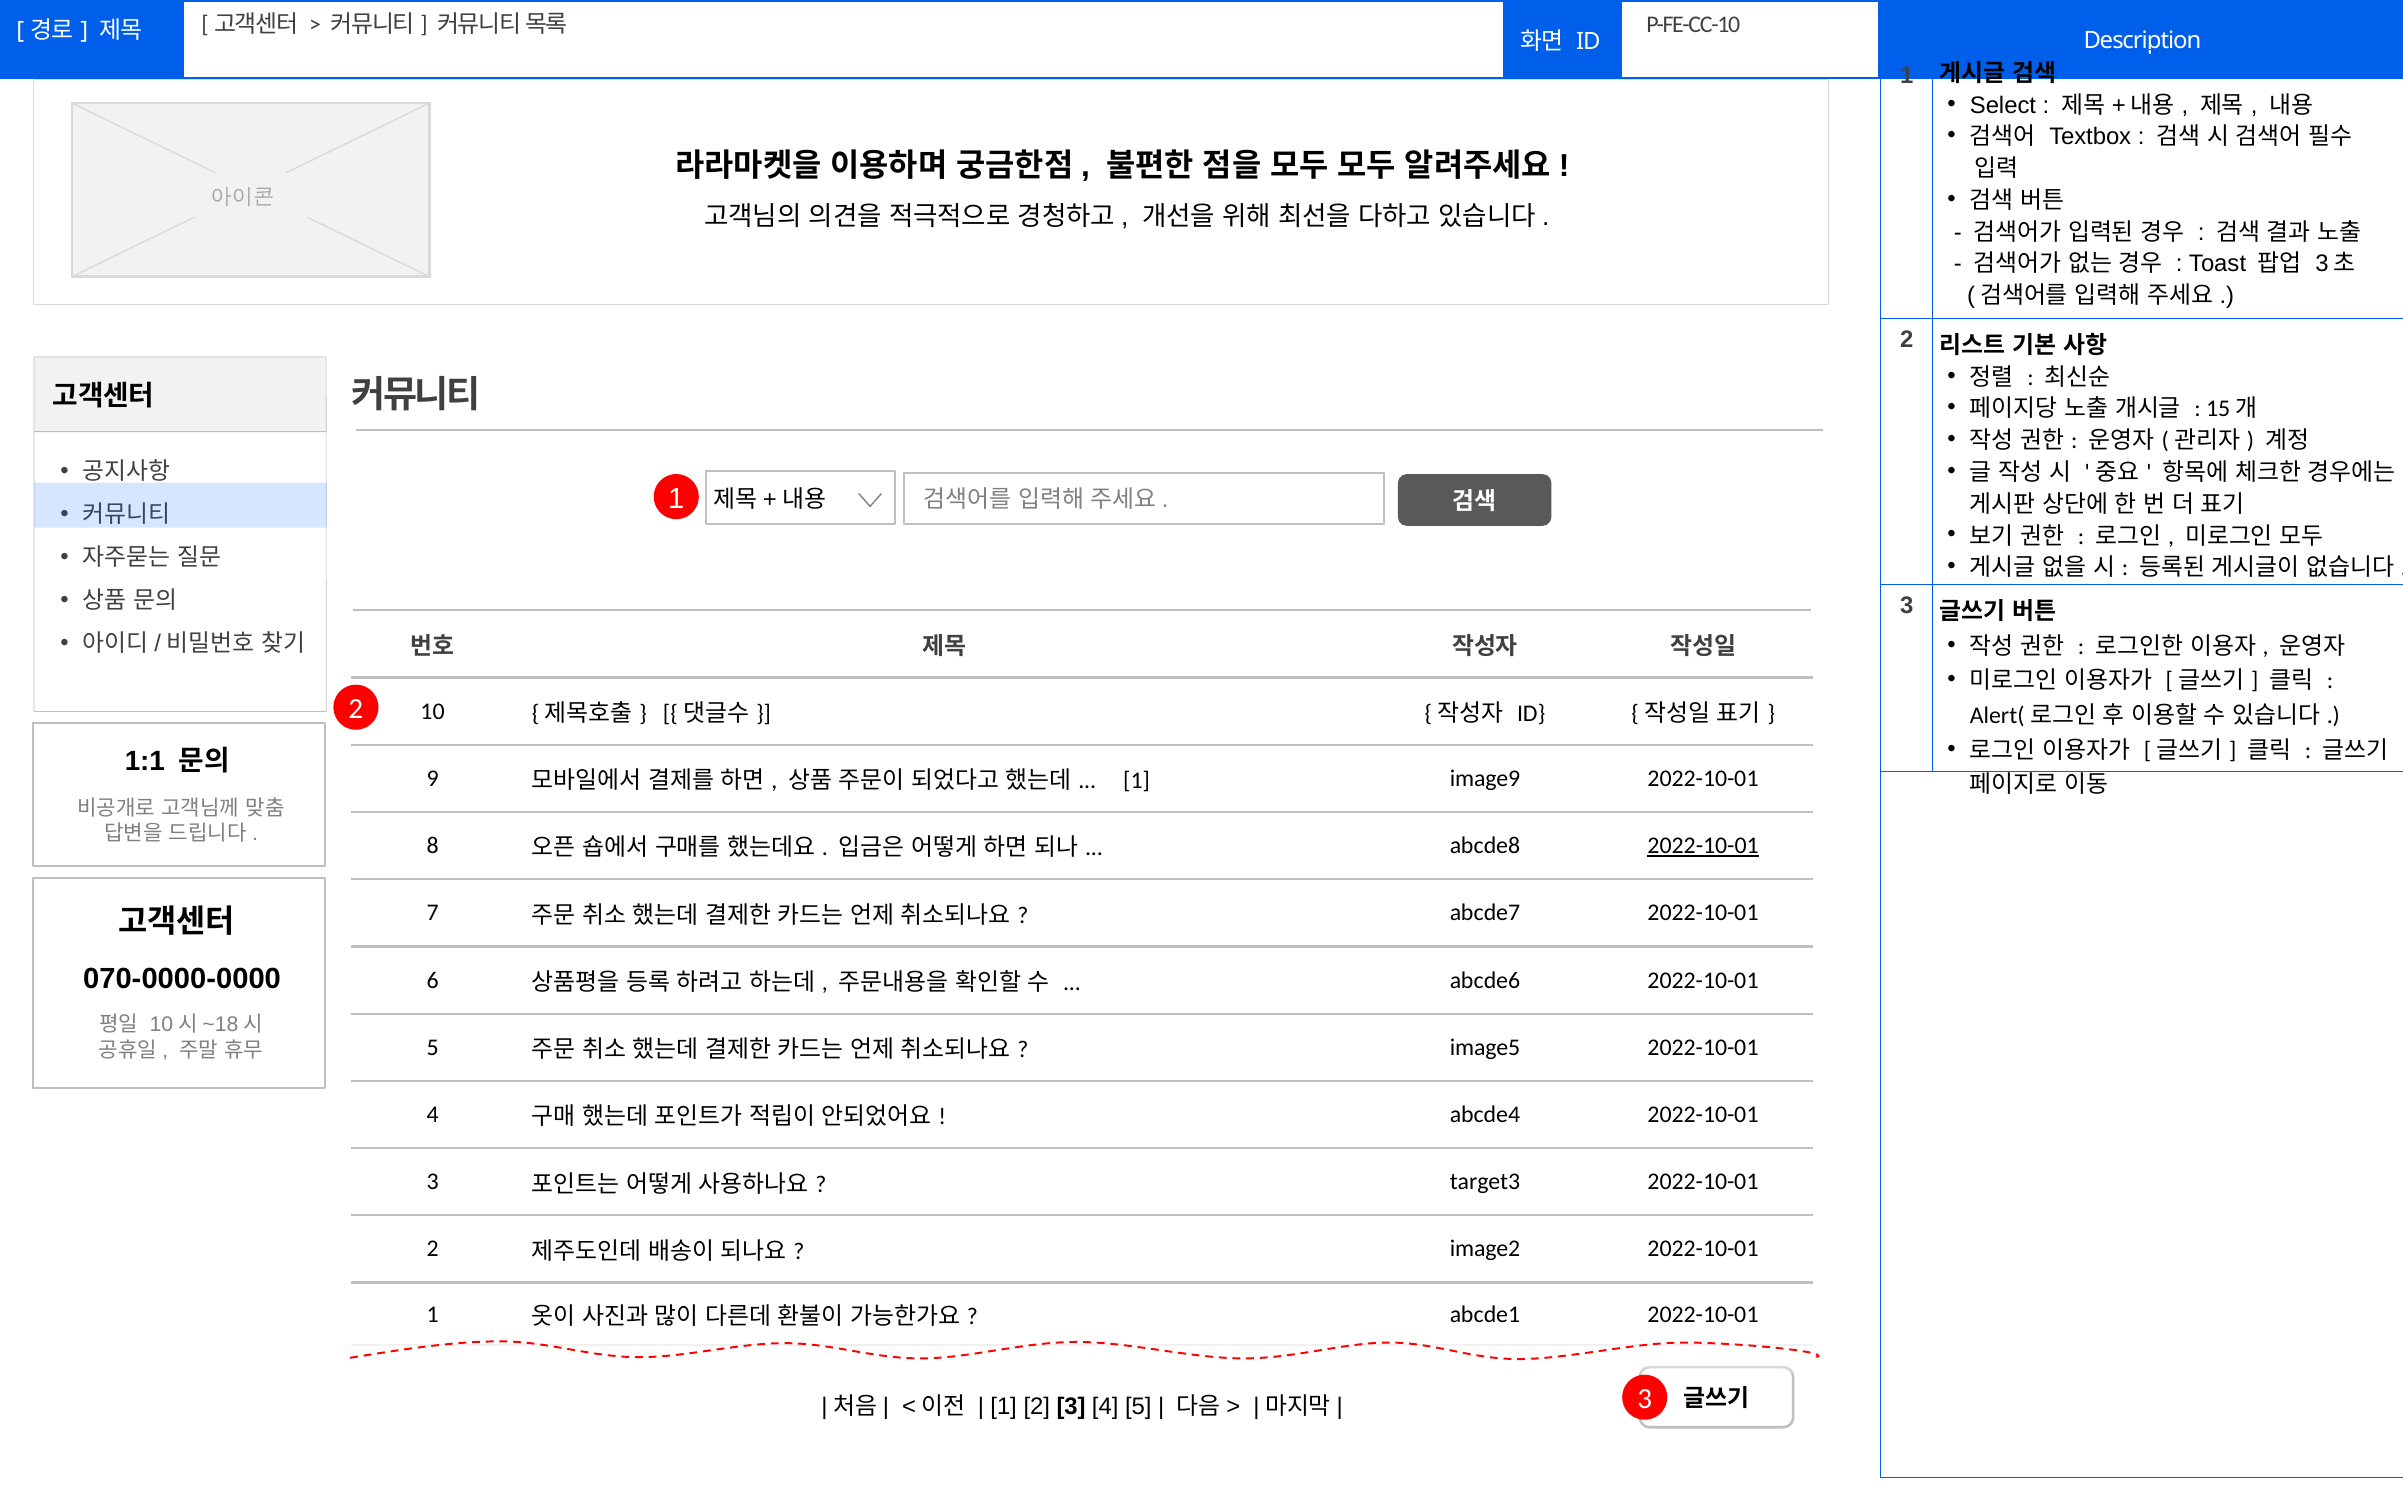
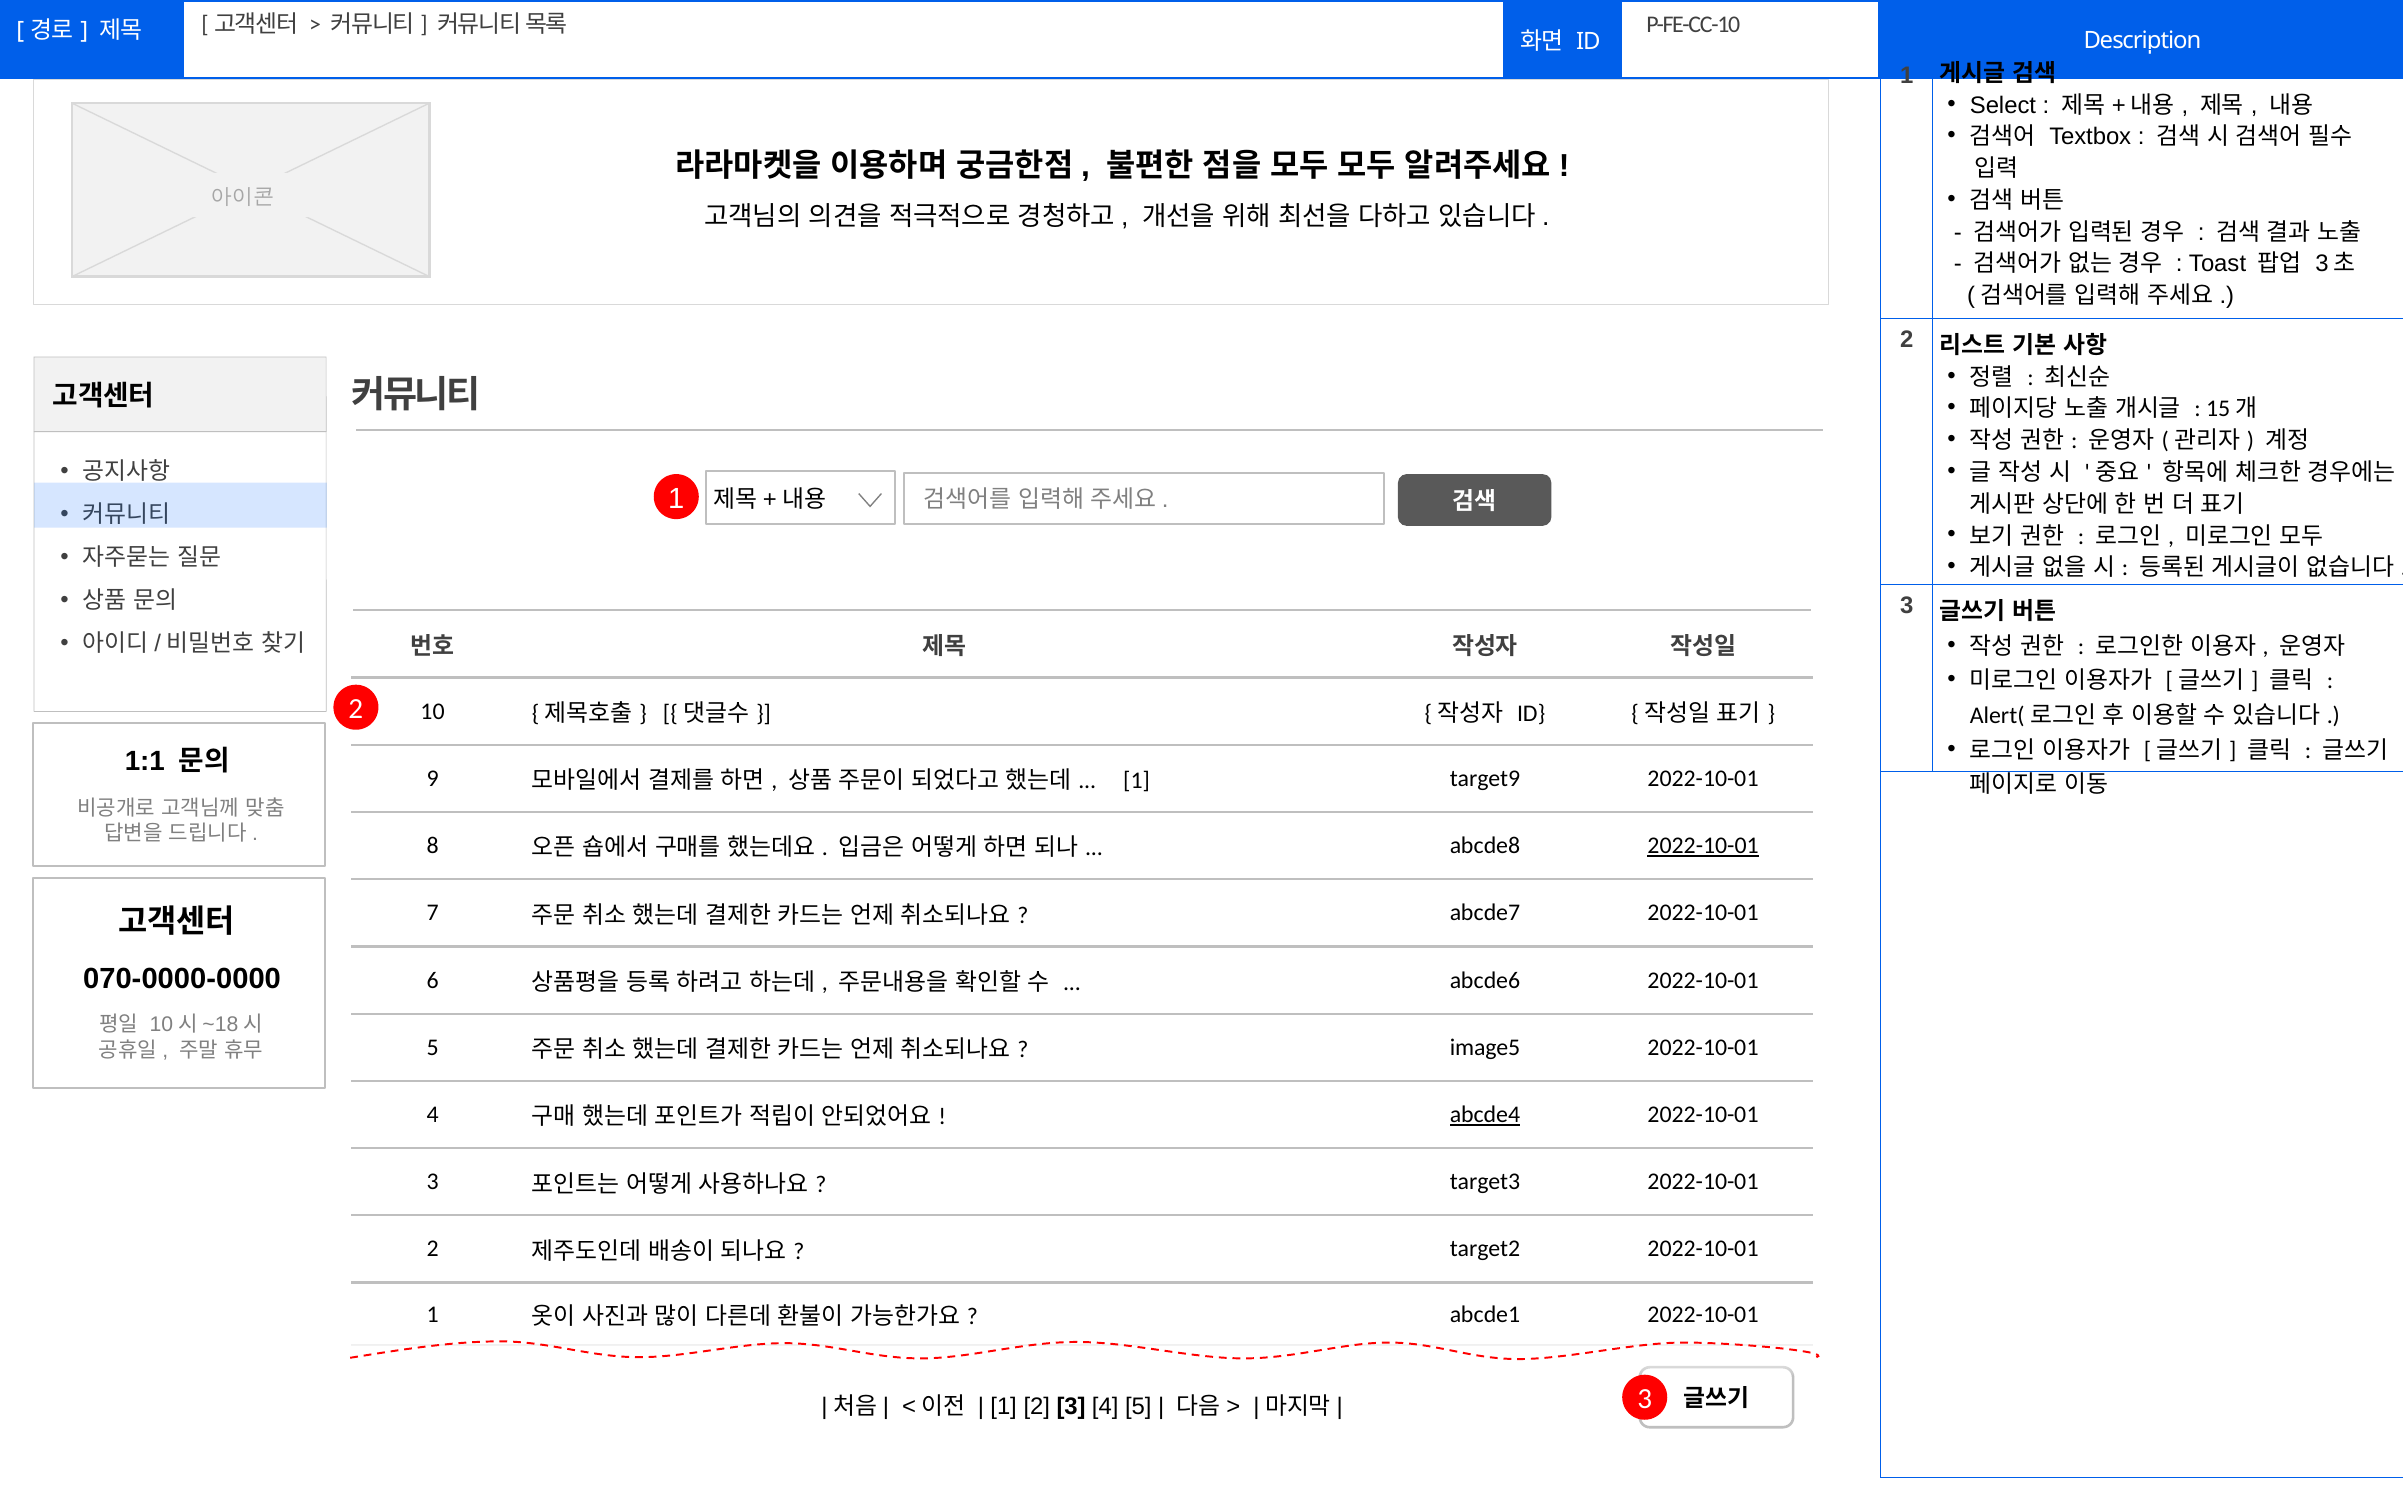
image9: image9 -> target9 (1485, 778)
abcde4 underline: none -> present (1485, 1114)
image2: image2 -> target2 (1485, 1249)
